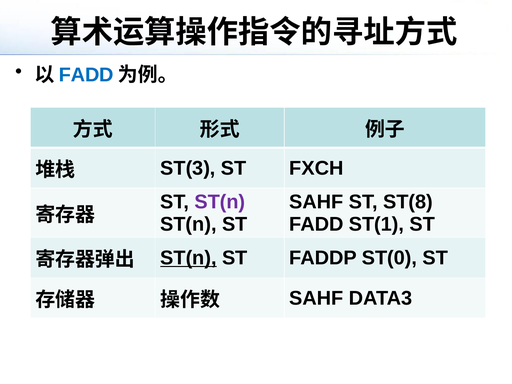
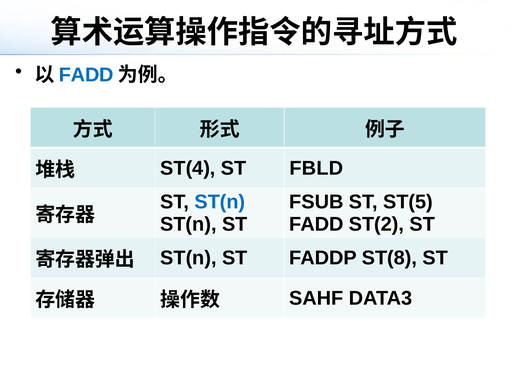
ST(3: ST(3 -> ST(4 (188, 168)
FXCH: FXCH -> FBLD (316, 168)
ST(n colour: purple -> blue (220, 202)
SAHF: SAHF -> FSUB (316, 202)
ST(8: ST(8 -> ST(5 (408, 202)
ST(1: ST(1 -> ST(2 (377, 224)
ST(n underline: present -> none (188, 258)
ST(0: ST(0 -> ST(8 (389, 258)
